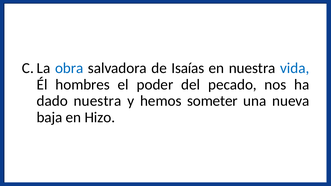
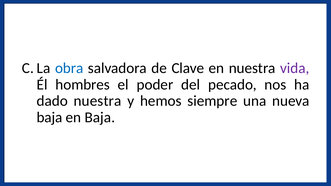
Isaías: Isaías -> Clave (188, 68)
vida colour: blue -> purple (295, 68)
someter: someter -> siempre (212, 101)
en Hizo: Hizo -> Baja (100, 117)
